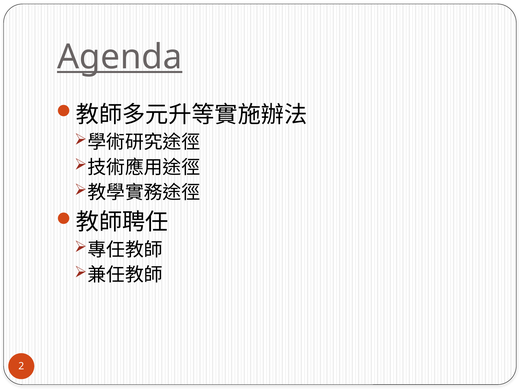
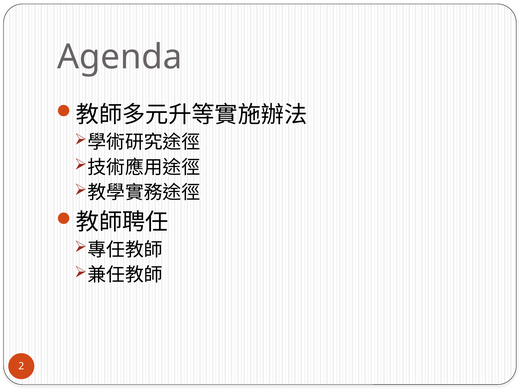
Agenda underline: present -> none (120, 57)
